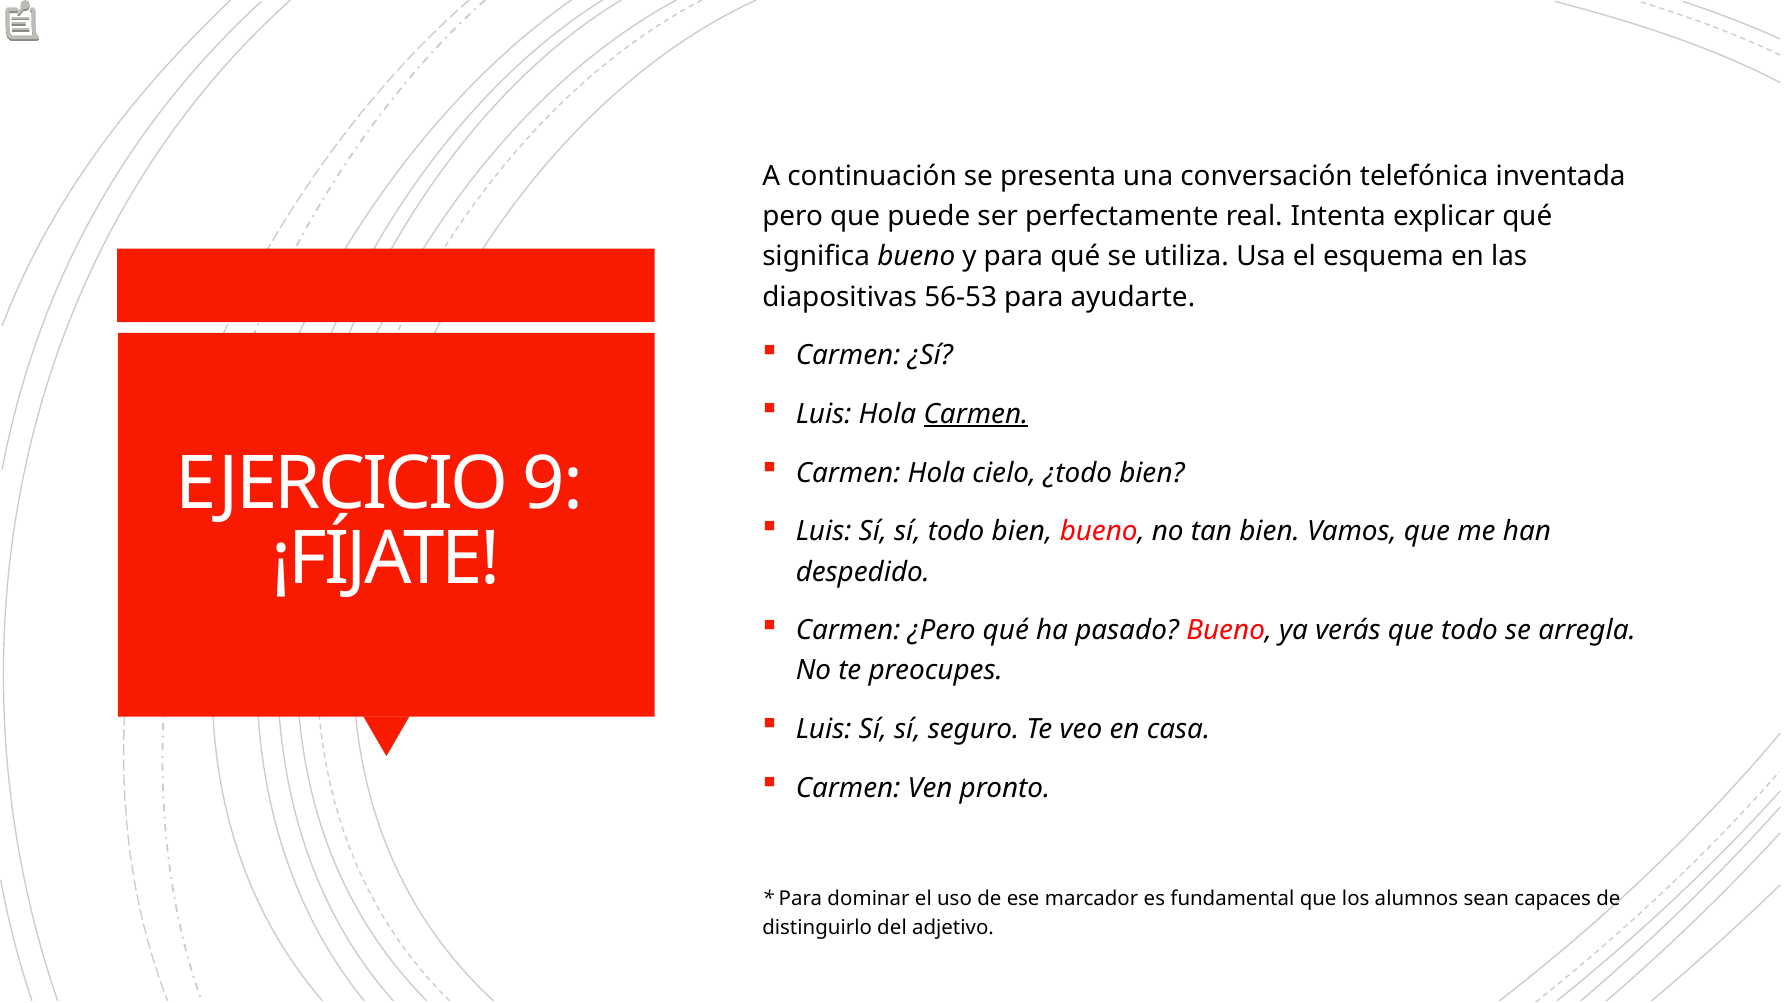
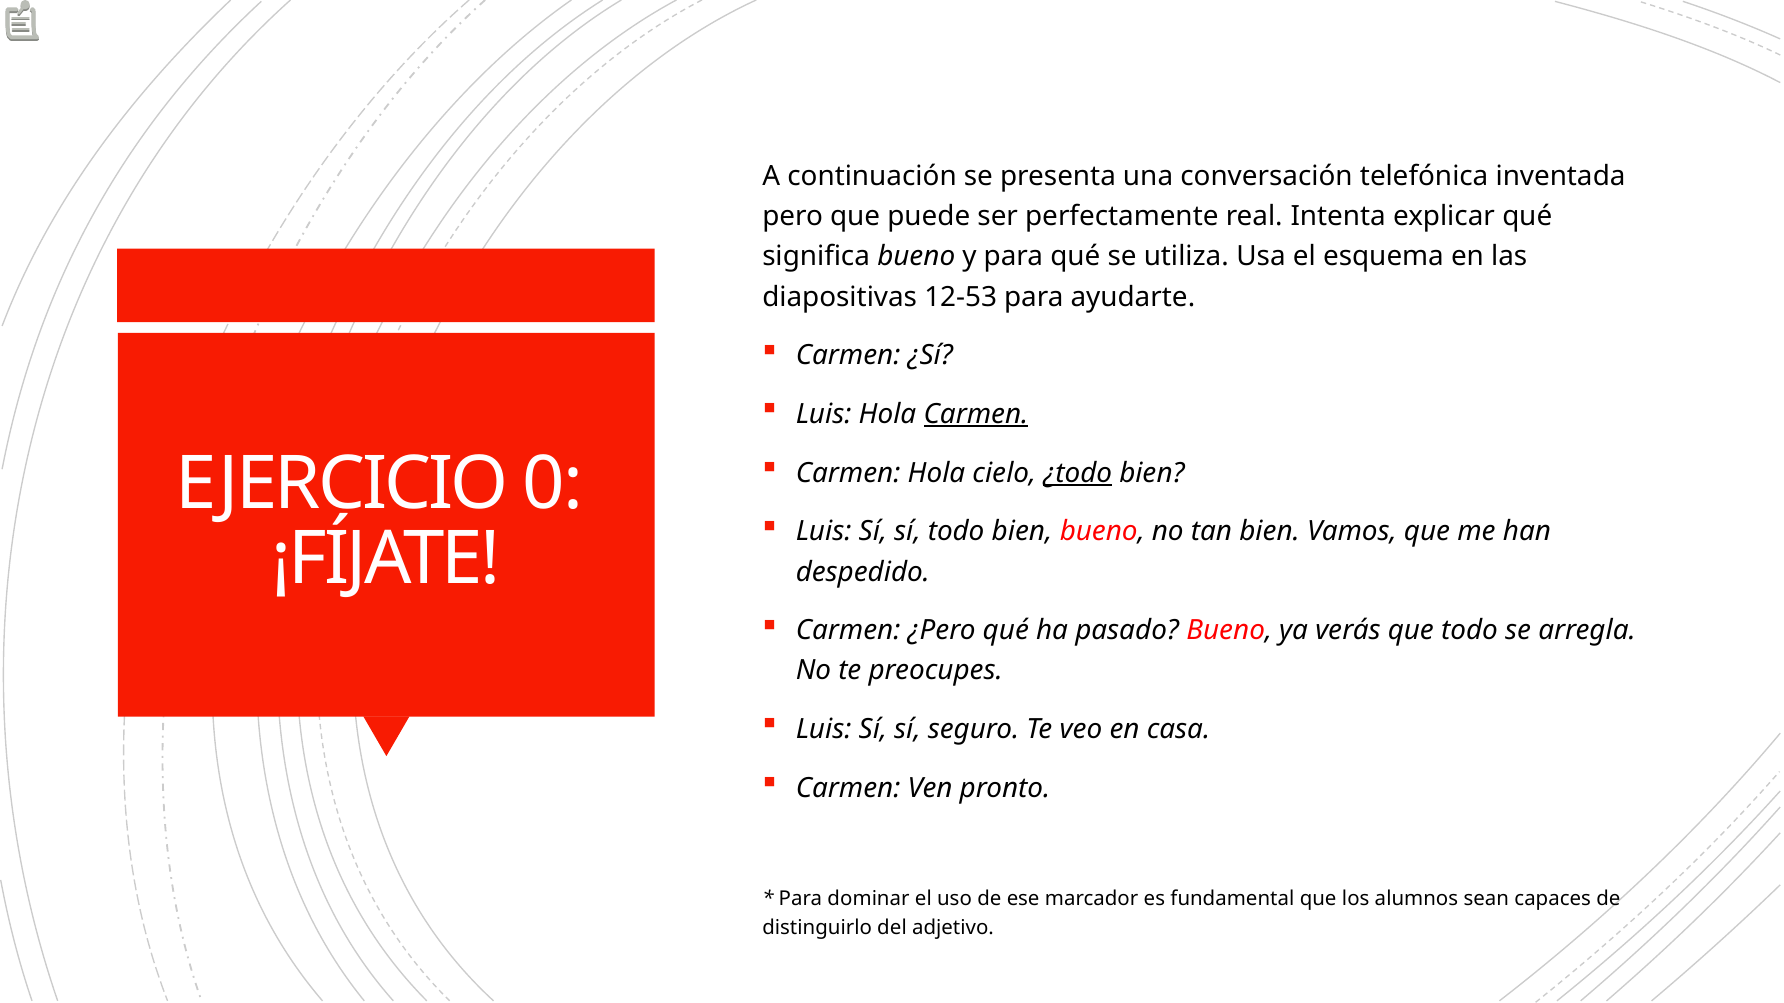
56-53: 56-53 -> 12-53 (961, 297)
¿todo underline: none -> present (1078, 473)
9: 9 -> 0 (553, 484)
